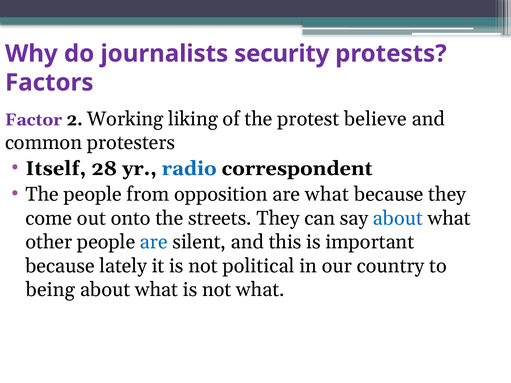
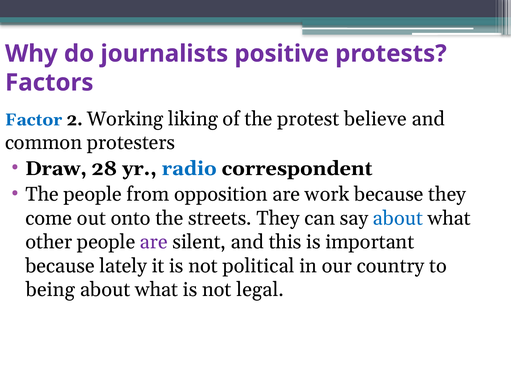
security: security -> positive (282, 54)
Factor colour: purple -> blue (34, 120)
Itself: Itself -> Draw (56, 169)
are what: what -> work (327, 195)
are colour: blue -> purple (154, 242)
not what: what -> legal (260, 290)
